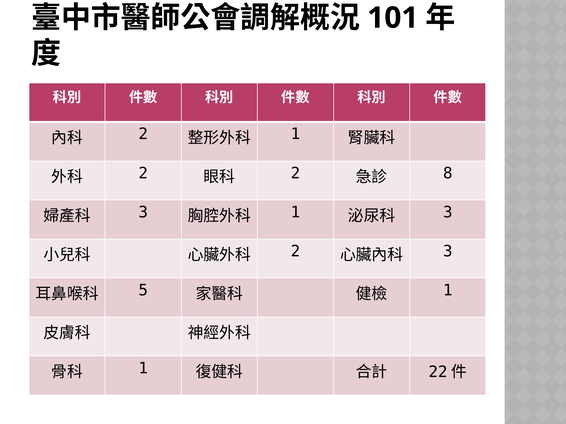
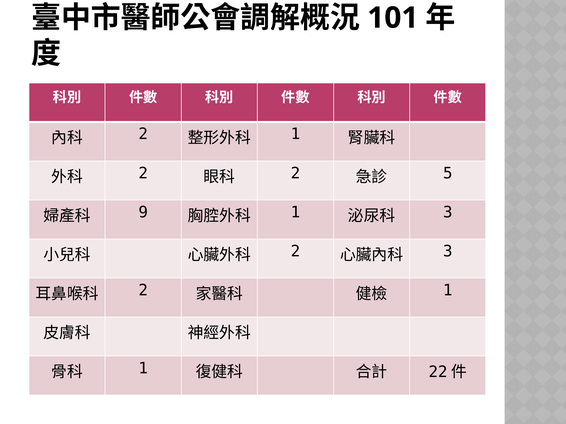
8: 8 -> 5 (448, 173)
3: 3 -> 9 (143, 212)
5: 5 -> 2 (143, 291)
